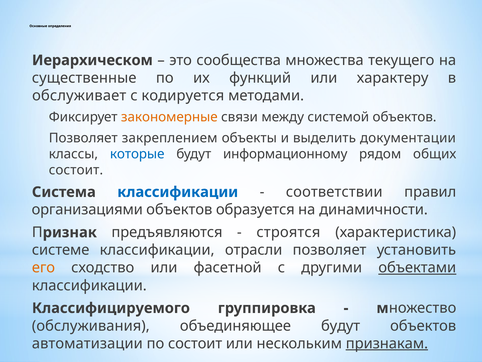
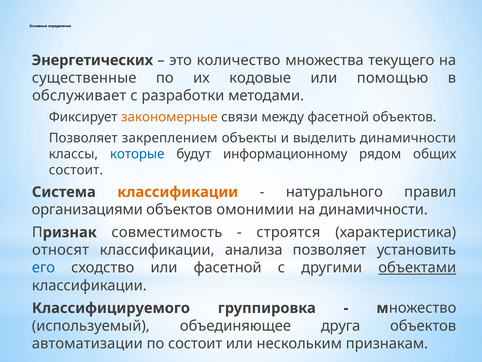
Иерархическом: Иерархическом -> Энергетических (92, 60)
сообщества: сообщества -> количество (239, 60)
функций: функций -> кодовые (260, 78)
характеру: характеру -> помощью (393, 78)
кодируется: кодируется -> разработки (183, 96)
между системой: системой -> фасетной (338, 117)
выделить документации: документации -> динамичности (408, 138)
классификации colour: blue -> orange (178, 192)
соответствии: соответствии -> натурального (334, 192)
образуется: образуется -> омонимии (255, 209)
предъявляются: предъявляются -> совместимость (167, 232)
системе: системе -> относят (61, 250)
отрасли: отрасли -> анализа (254, 250)
его colour: orange -> blue (43, 267)
обслуживания: обслуживания -> используемый (91, 325)
объединяющее будут: будут -> друга (341, 325)
признакам underline: present -> none (387, 343)
